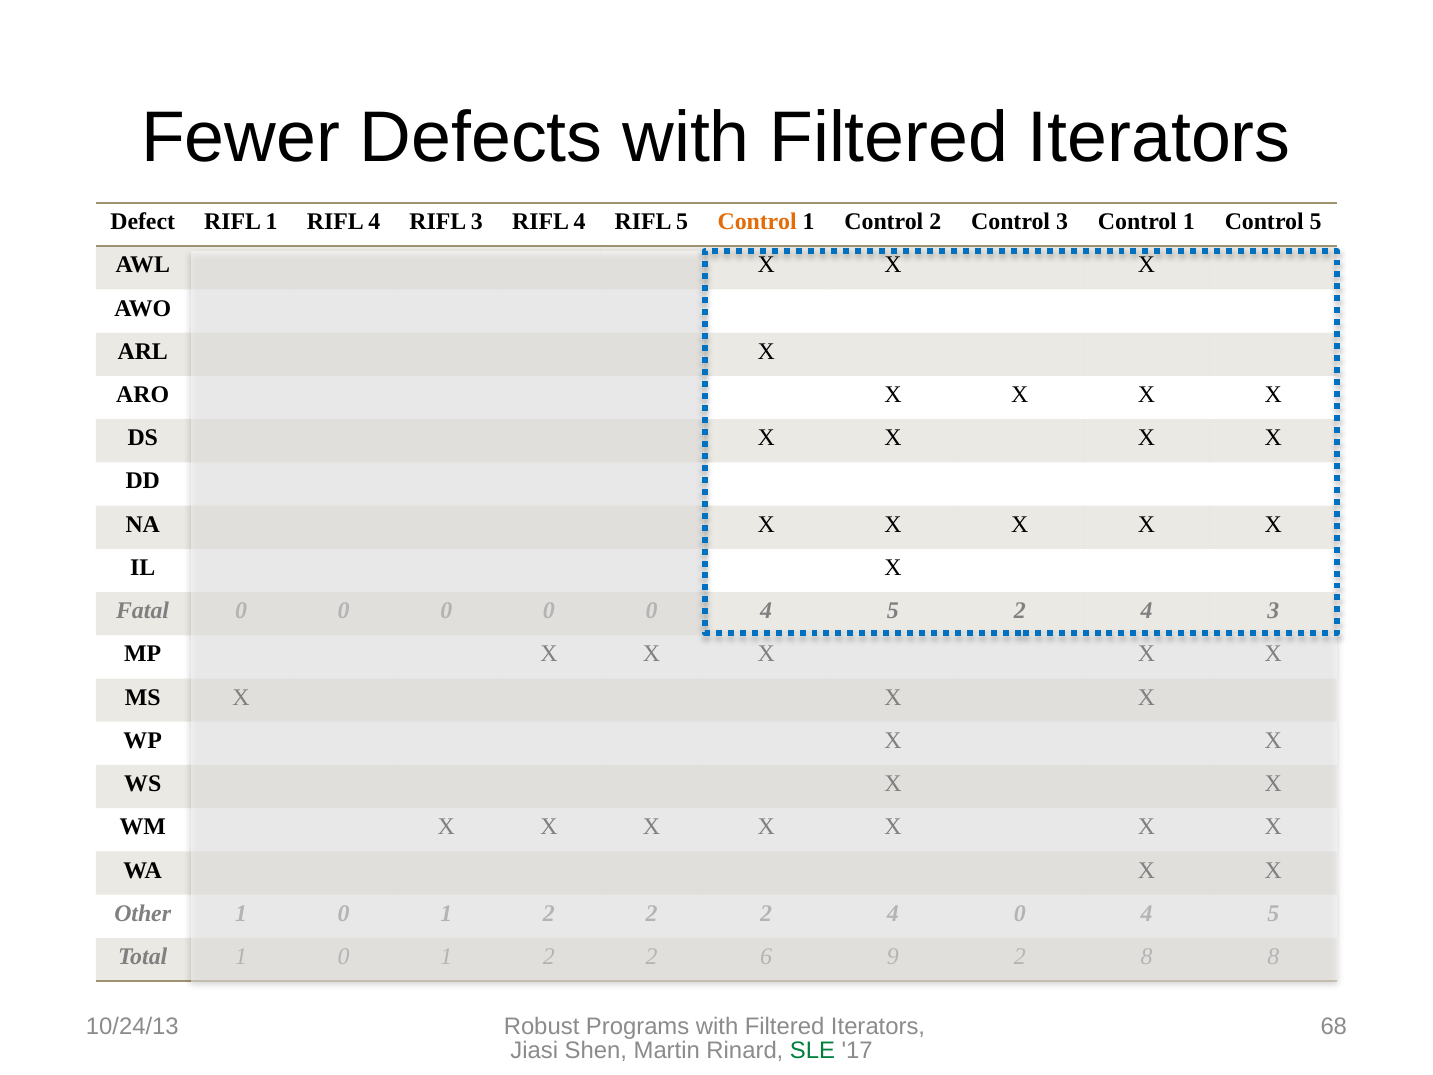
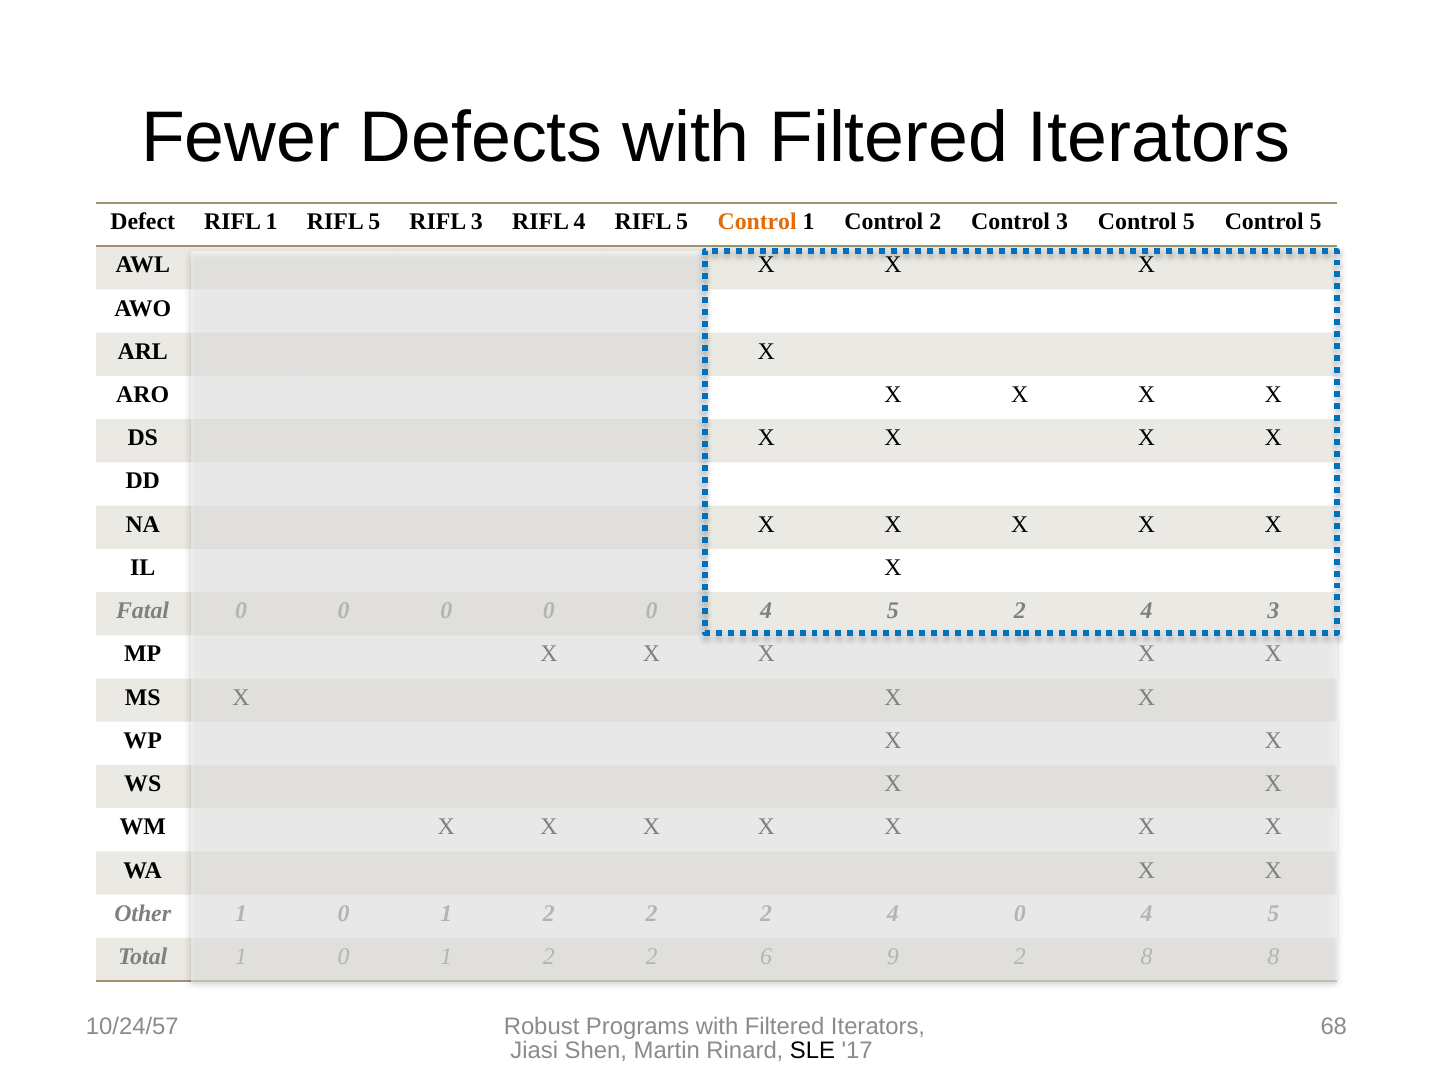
1 RIFL 4: 4 -> 5 (374, 222)
3 Control 1: 1 -> 5 (1189, 222)
10/24/13: 10/24/13 -> 10/24/57 (132, 1026)
SLE colour: green -> black (812, 1050)
